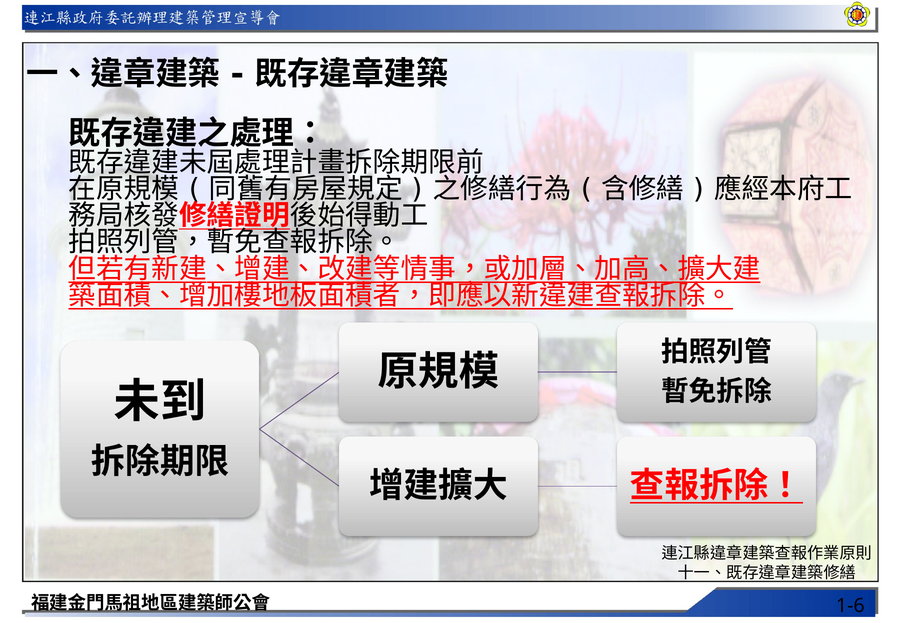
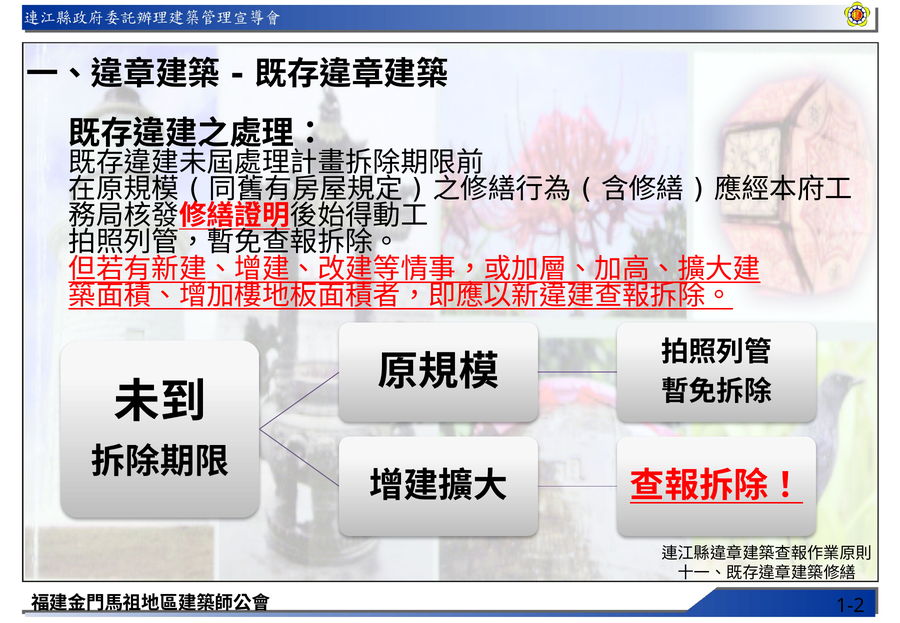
1-6: 1-6 -> 1-2 (850, 606)
